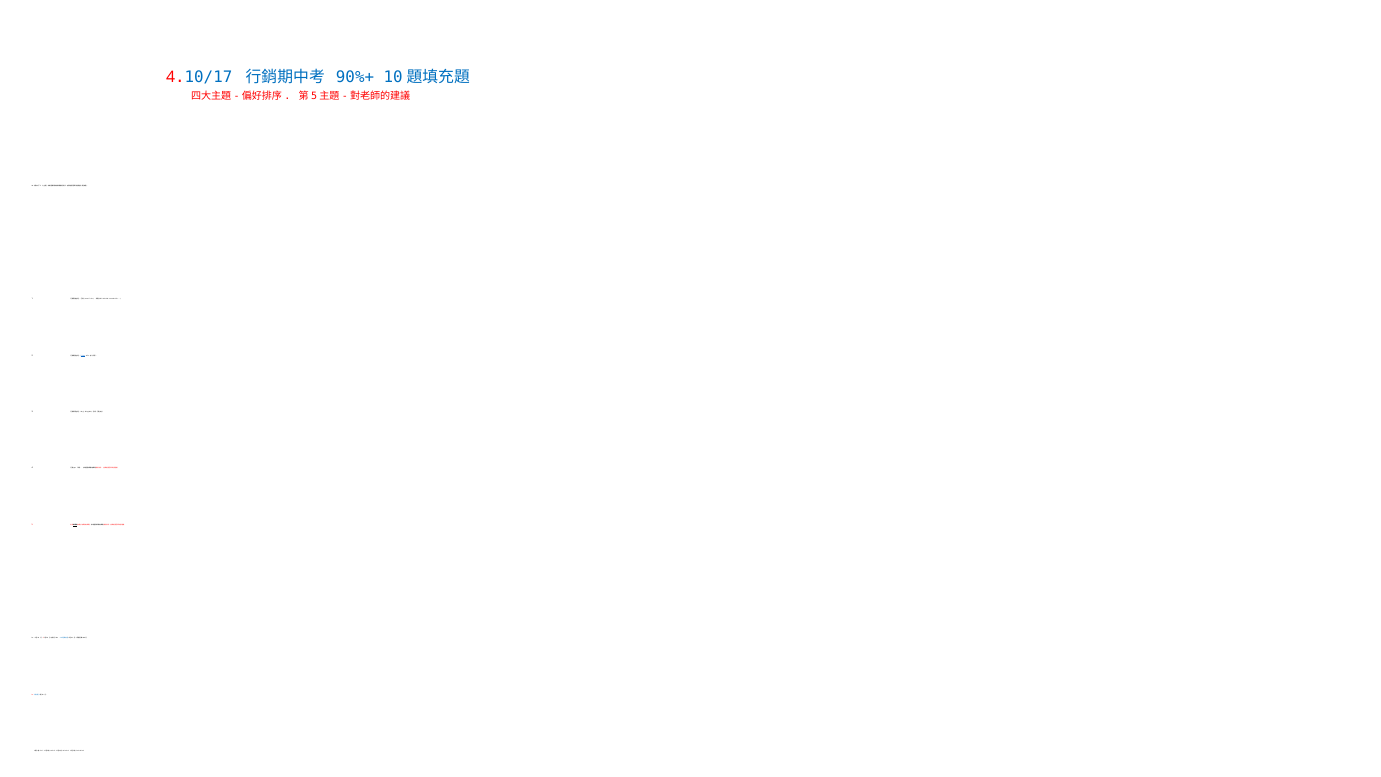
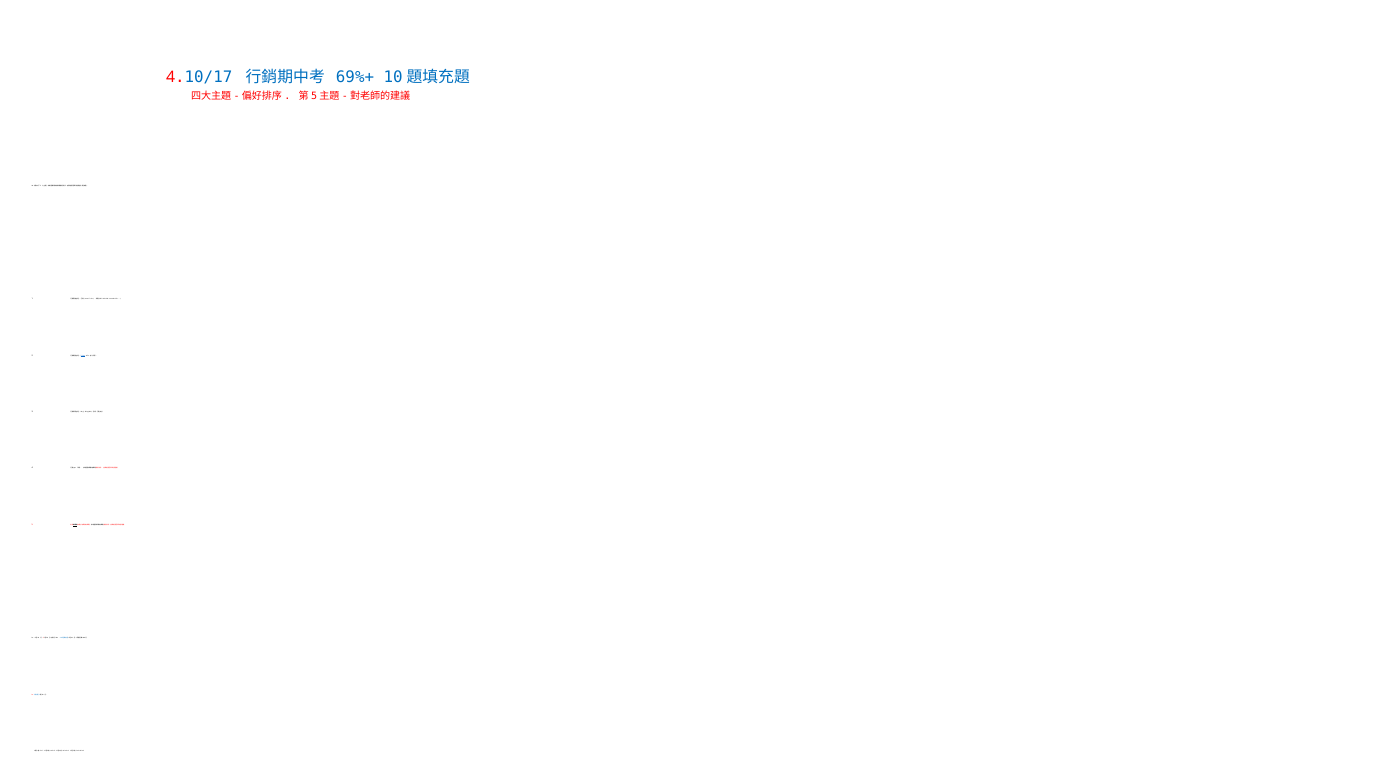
90%+: 90%+ -> 69%+ (355, 78)
